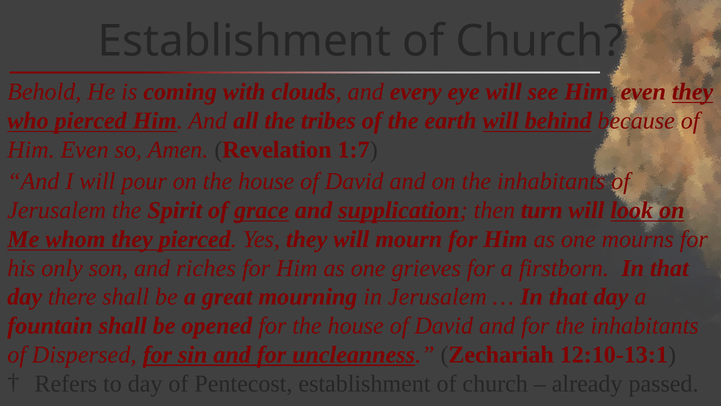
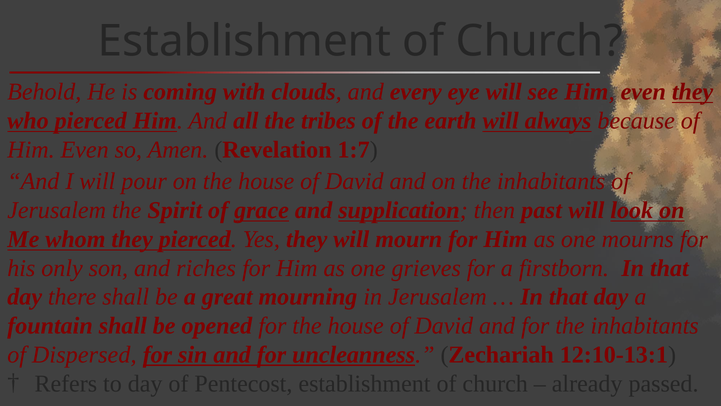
behind: behind -> always (558, 121)
turn: turn -> past (542, 210)
